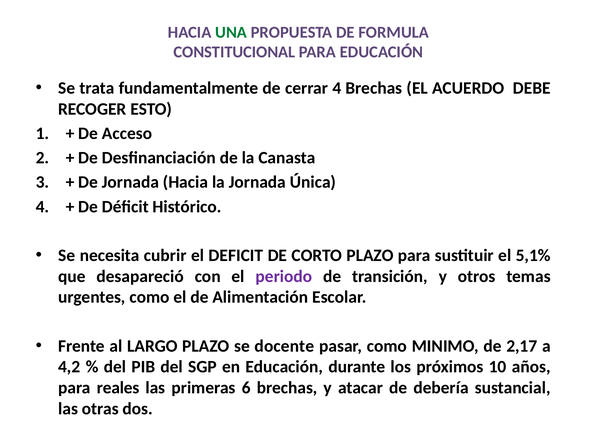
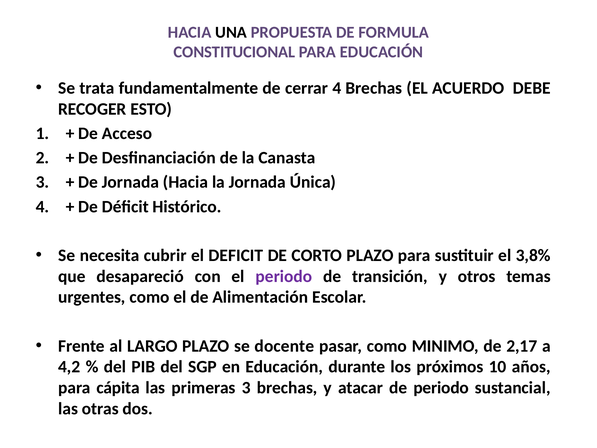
UNA colour: green -> black (231, 32)
5,1%: 5,1% -> 3,8% (533, 255)
reales: reales -> cápita (118, 388)
primeras 6: 6 -> 3 (246, 388)
de debería: debería -> periodo (441, 388)
